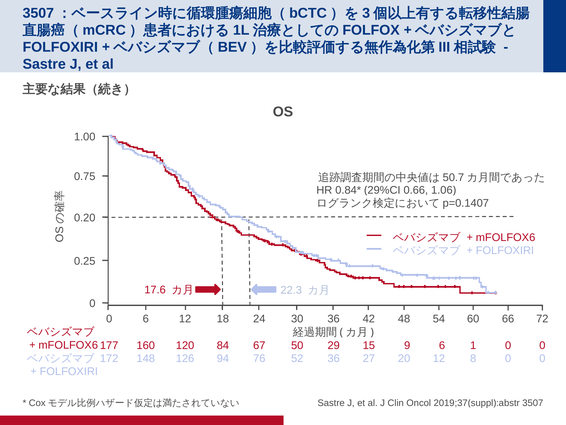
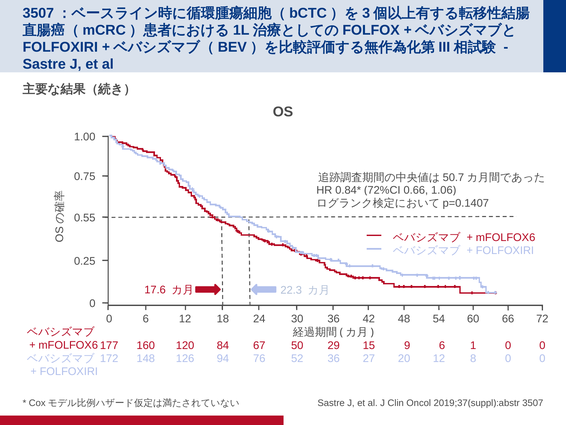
29%CI: 29%CI -> 72%CI (384, 190)
0.20: 0.20 -> 0.55 (85, 217)
